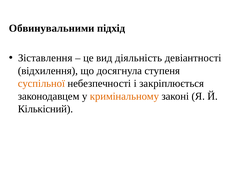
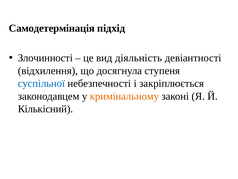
Обвинувальними: Обвинувальними -> Самодетермінація (52, 28)
Зіставлення: Зіставлення -> Злочинності (45, 58)
суспільної colour: orange -> blue (41, 83)
